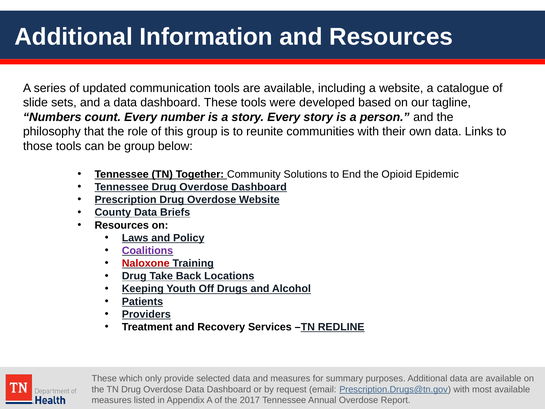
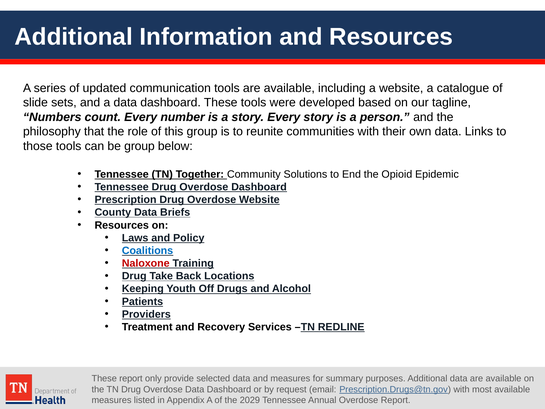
Coalitions colour: purple -> blue (147, 250)
These which: which -> report (131, 378)
2017: 2017 -> 2029 (250, 400)
